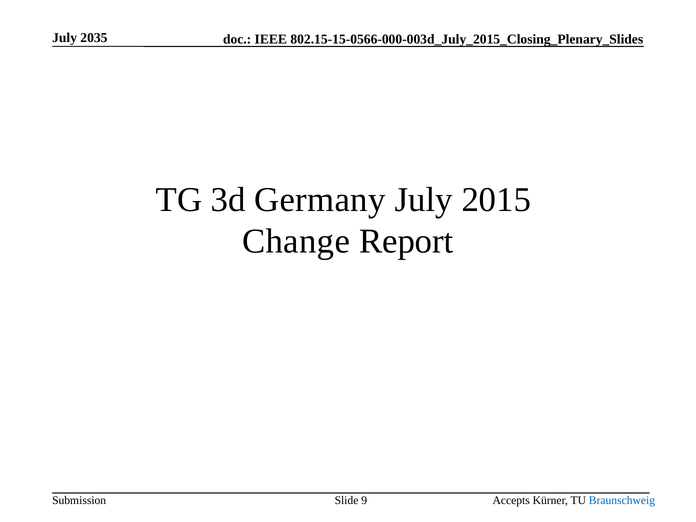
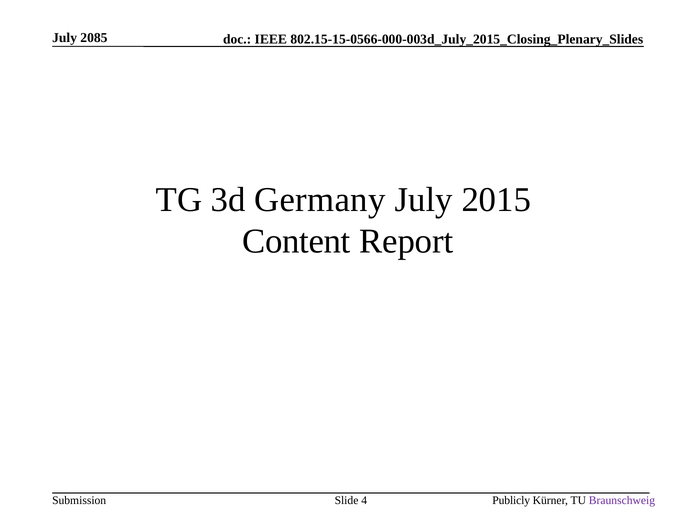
2035: 2035 -> 2085 (94, 38)
Change: Change -> Content (296, 241)
Accepts: Accepts -> Publicly (511, 501)
Braunschweig colour: blue -> purple (622, 501)
9: 9 -> 4 (364, 501)
